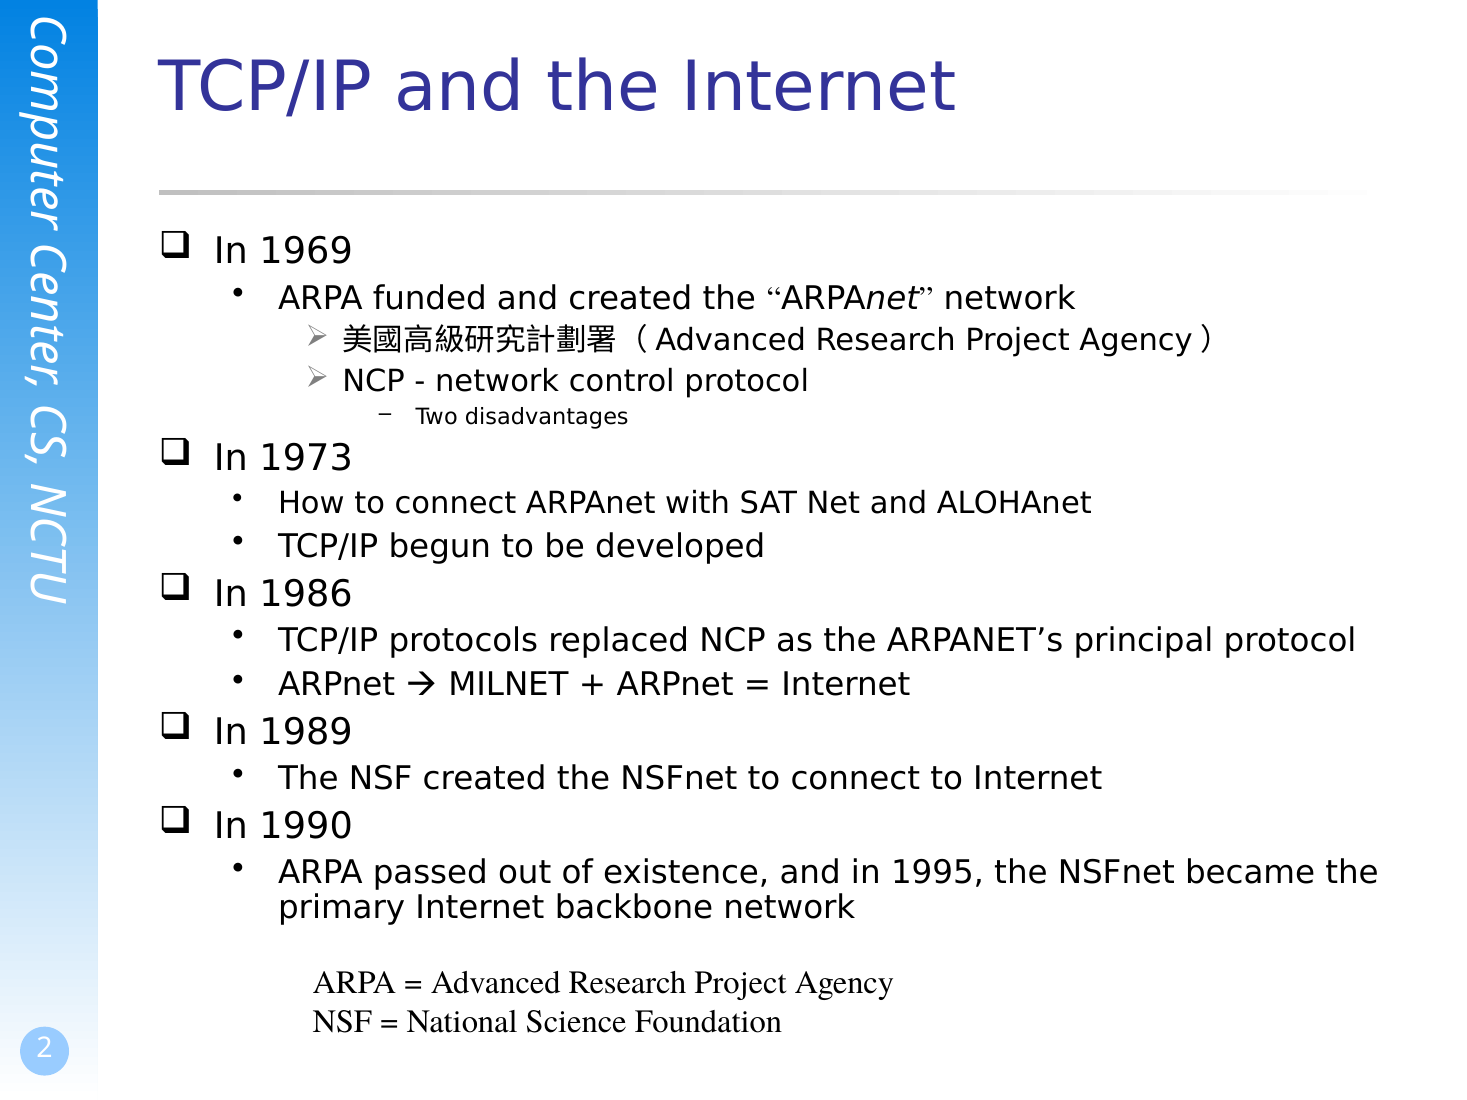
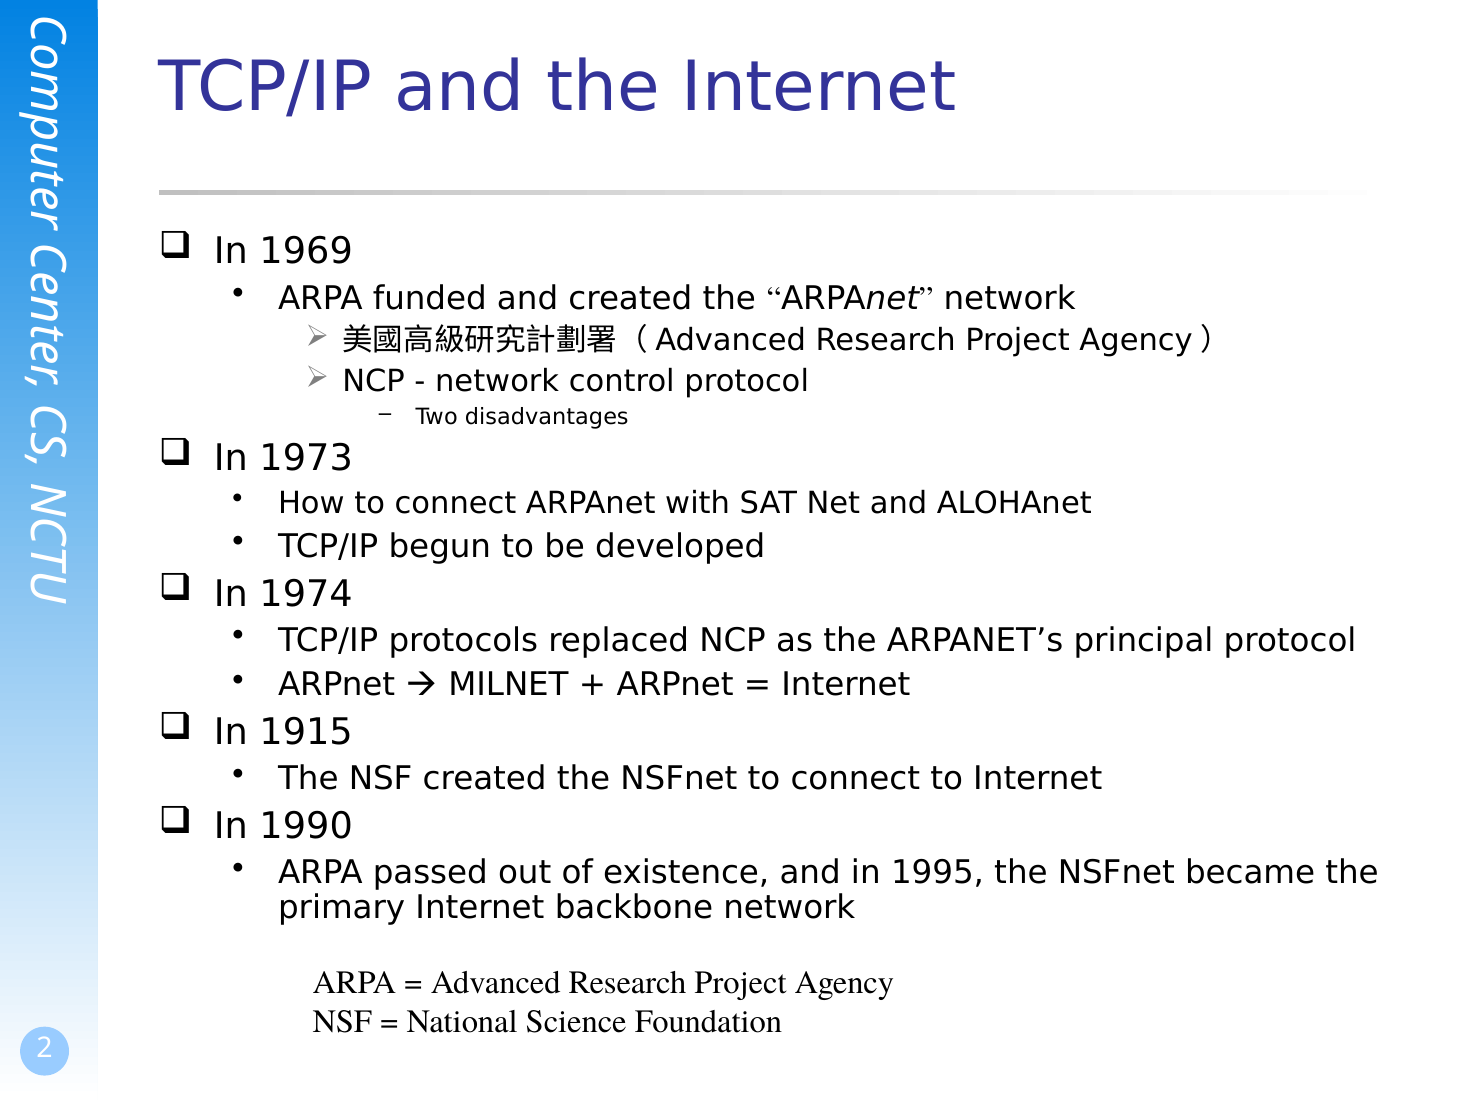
1986: 1986 -> 1974 (306, 594)
1989: 1989 -> 1915 (306, 733)
